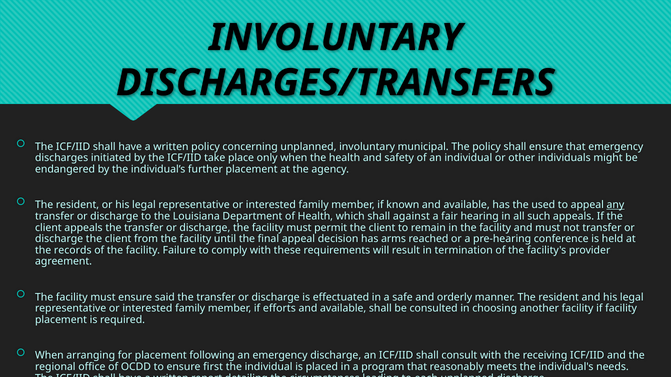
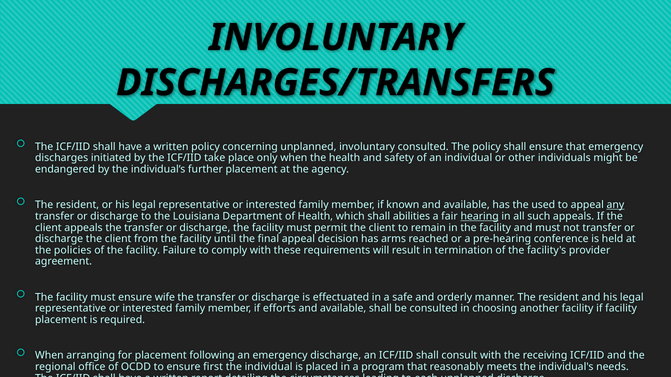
involuntary municipal: municipal -> consulted (423, 147)
against: against -> abilities (411, 216)
hearing underline: none -> present (480, 216)
records: records -> policies (73, 250)
said: said -> wife (165, 298)
